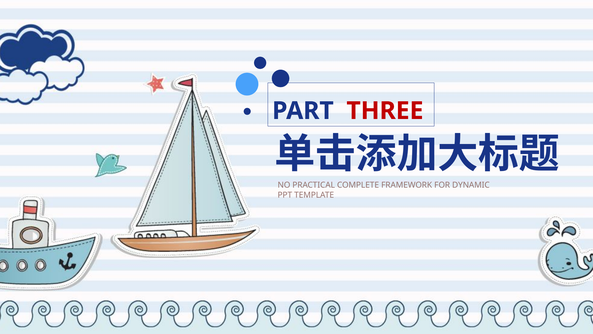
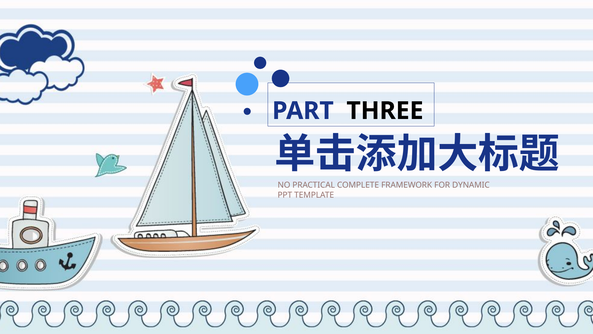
THREE colour: red -> black (385, 111)
